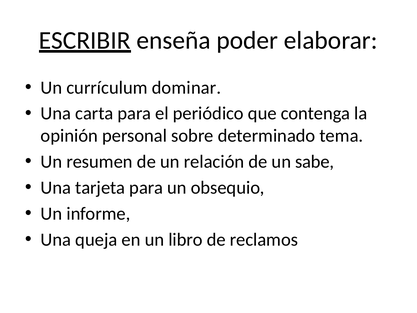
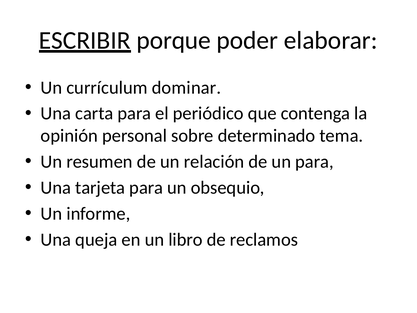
enseña: enseña -> porque (174, 40)
un sabe: sabe -> para (315, 162)
